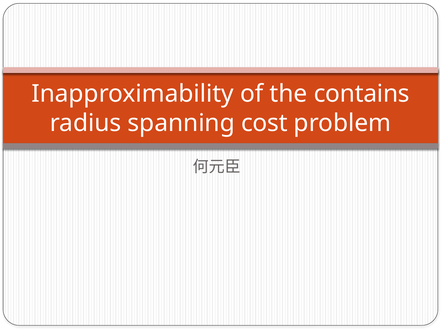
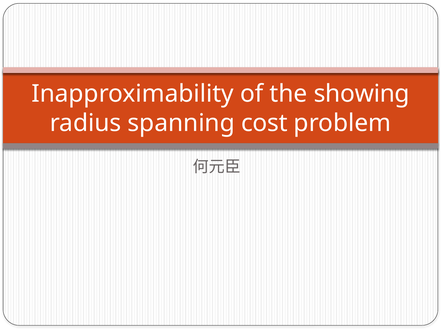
contains: contains -> showing (362, 94)
